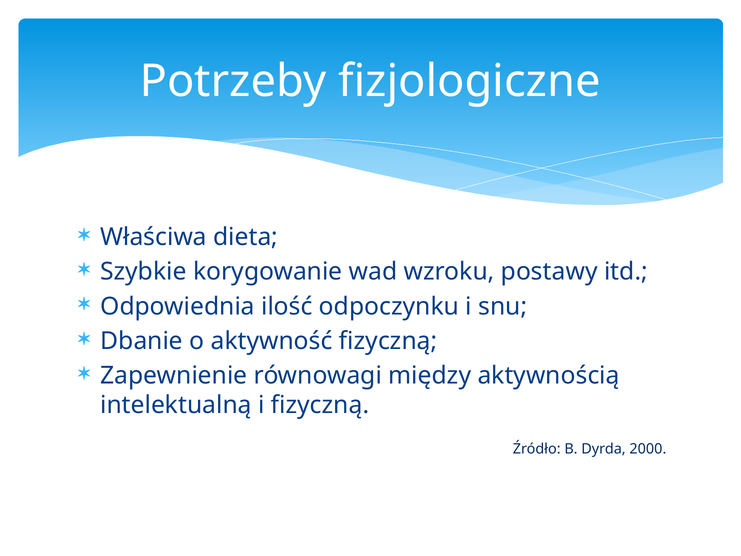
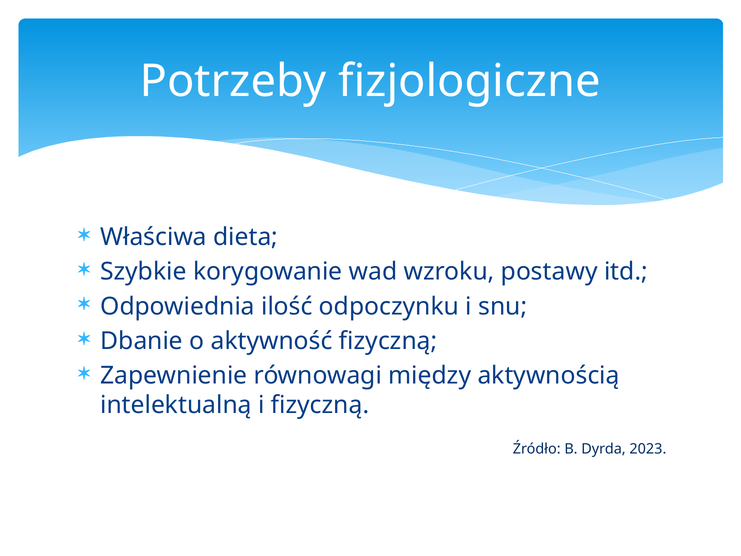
2000: 2000 -> 2023 (648, 449)
